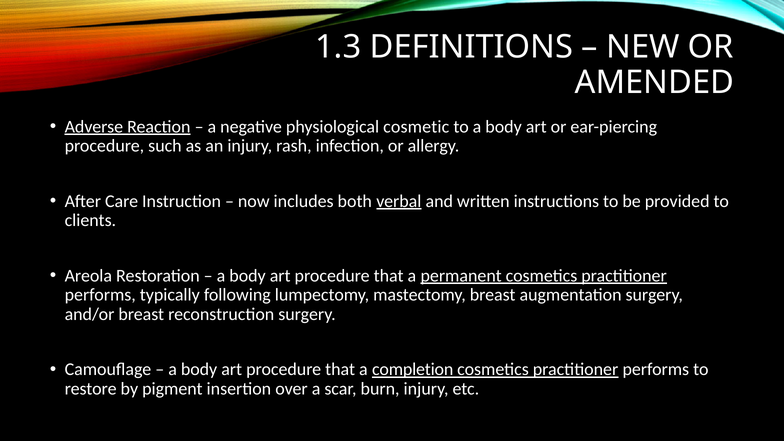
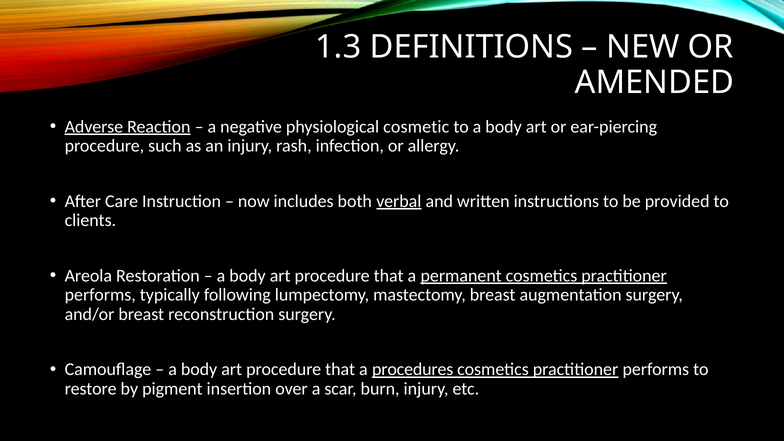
completion: completion -> procedures (413, 370)
